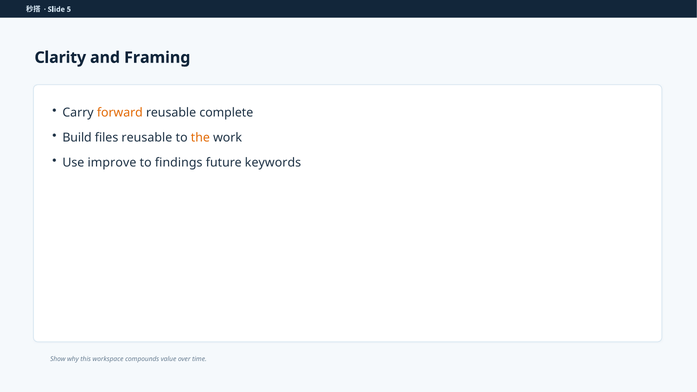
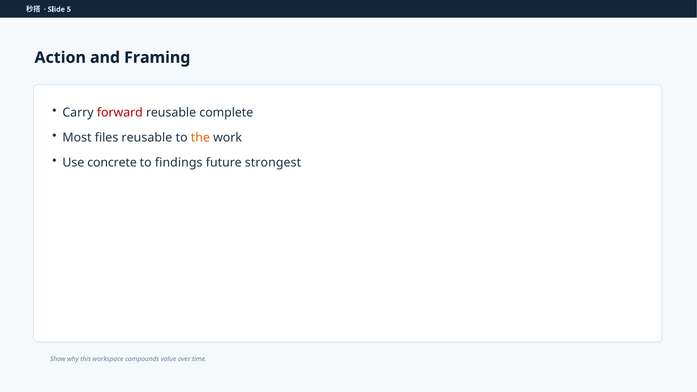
Clarity: Clarity -> Action (60, 58)
forward colour: orange -> red (120, 113)
Build: Build -> Most (77, 138)
improve: improve -> concrete (112, 163)
keywords: keywords -> strongest (273, 163)
